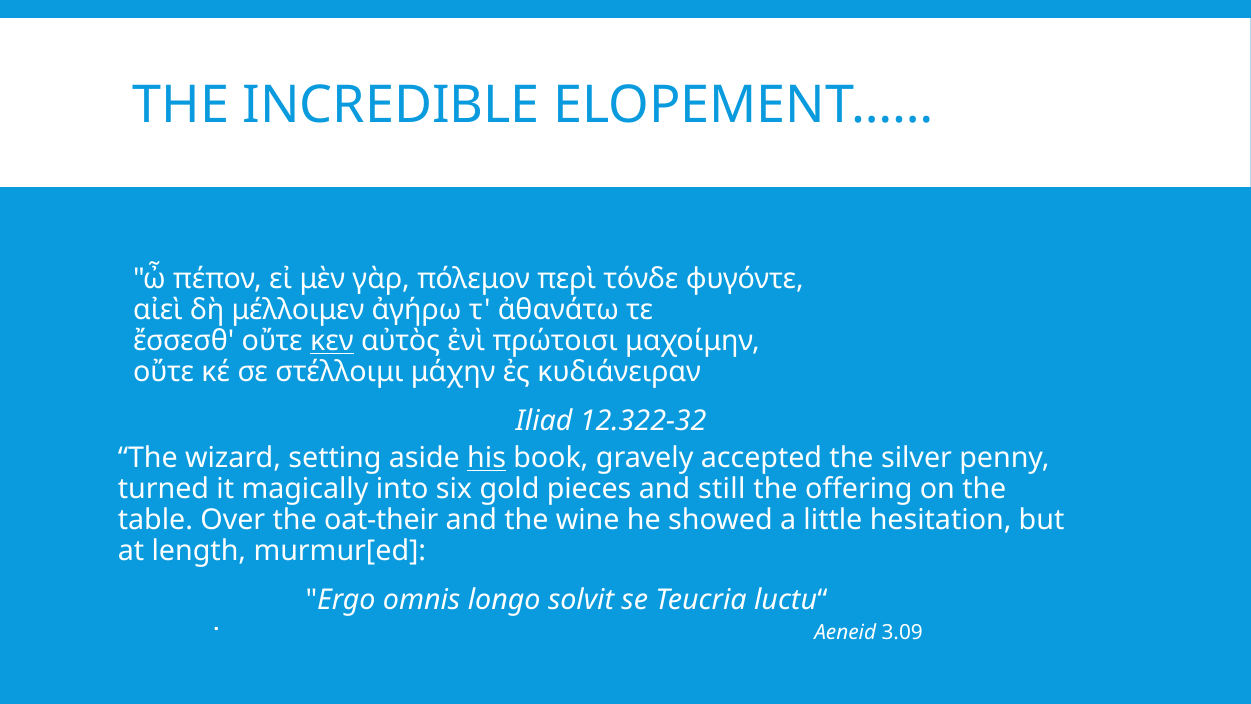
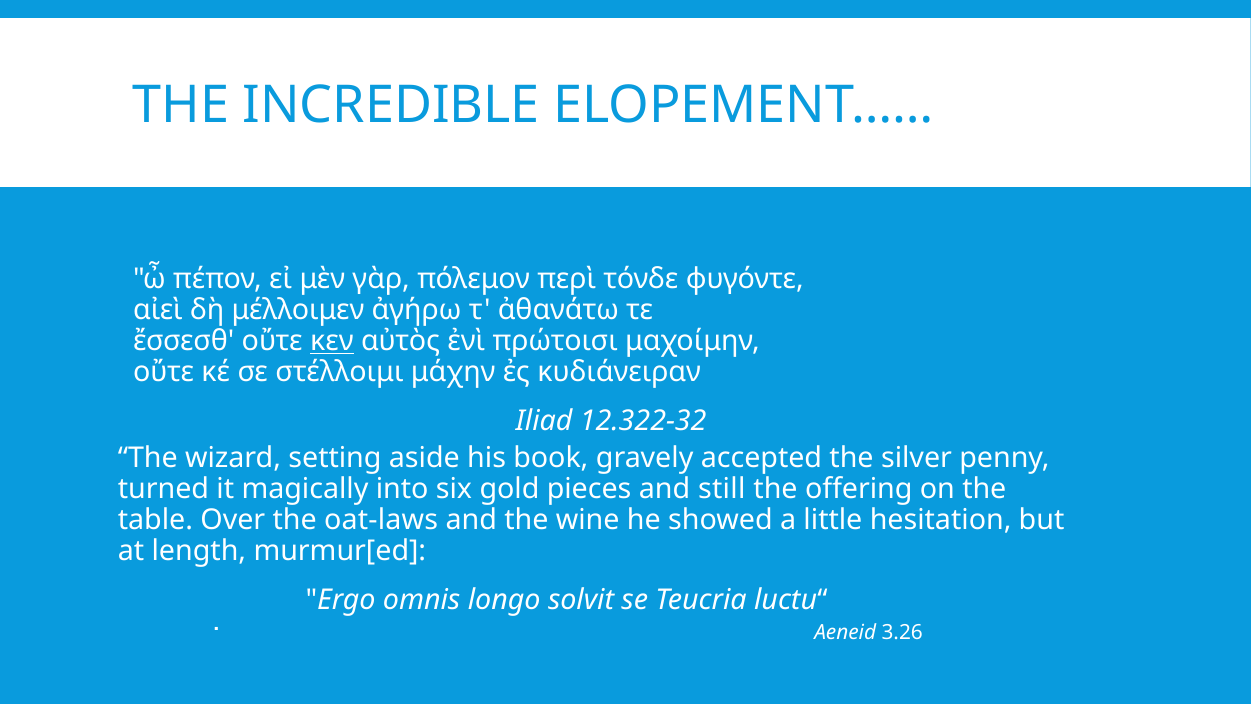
his underline: present -> none (487, 458)
oat-their: oat-their -> oat-laws (381, 520)
3.09: 3.09 -> 3.26 (902, 632)
